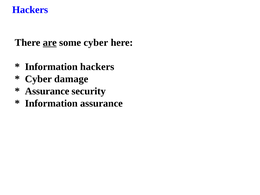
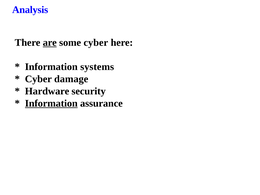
Hackers: Hackers -> Analysis (30, 10)
Information hackers: hackers -> systems (97, 67)
Assurance: Assurance -> Hardware (47, 91)
Information underline: none -> present (51, 103)
